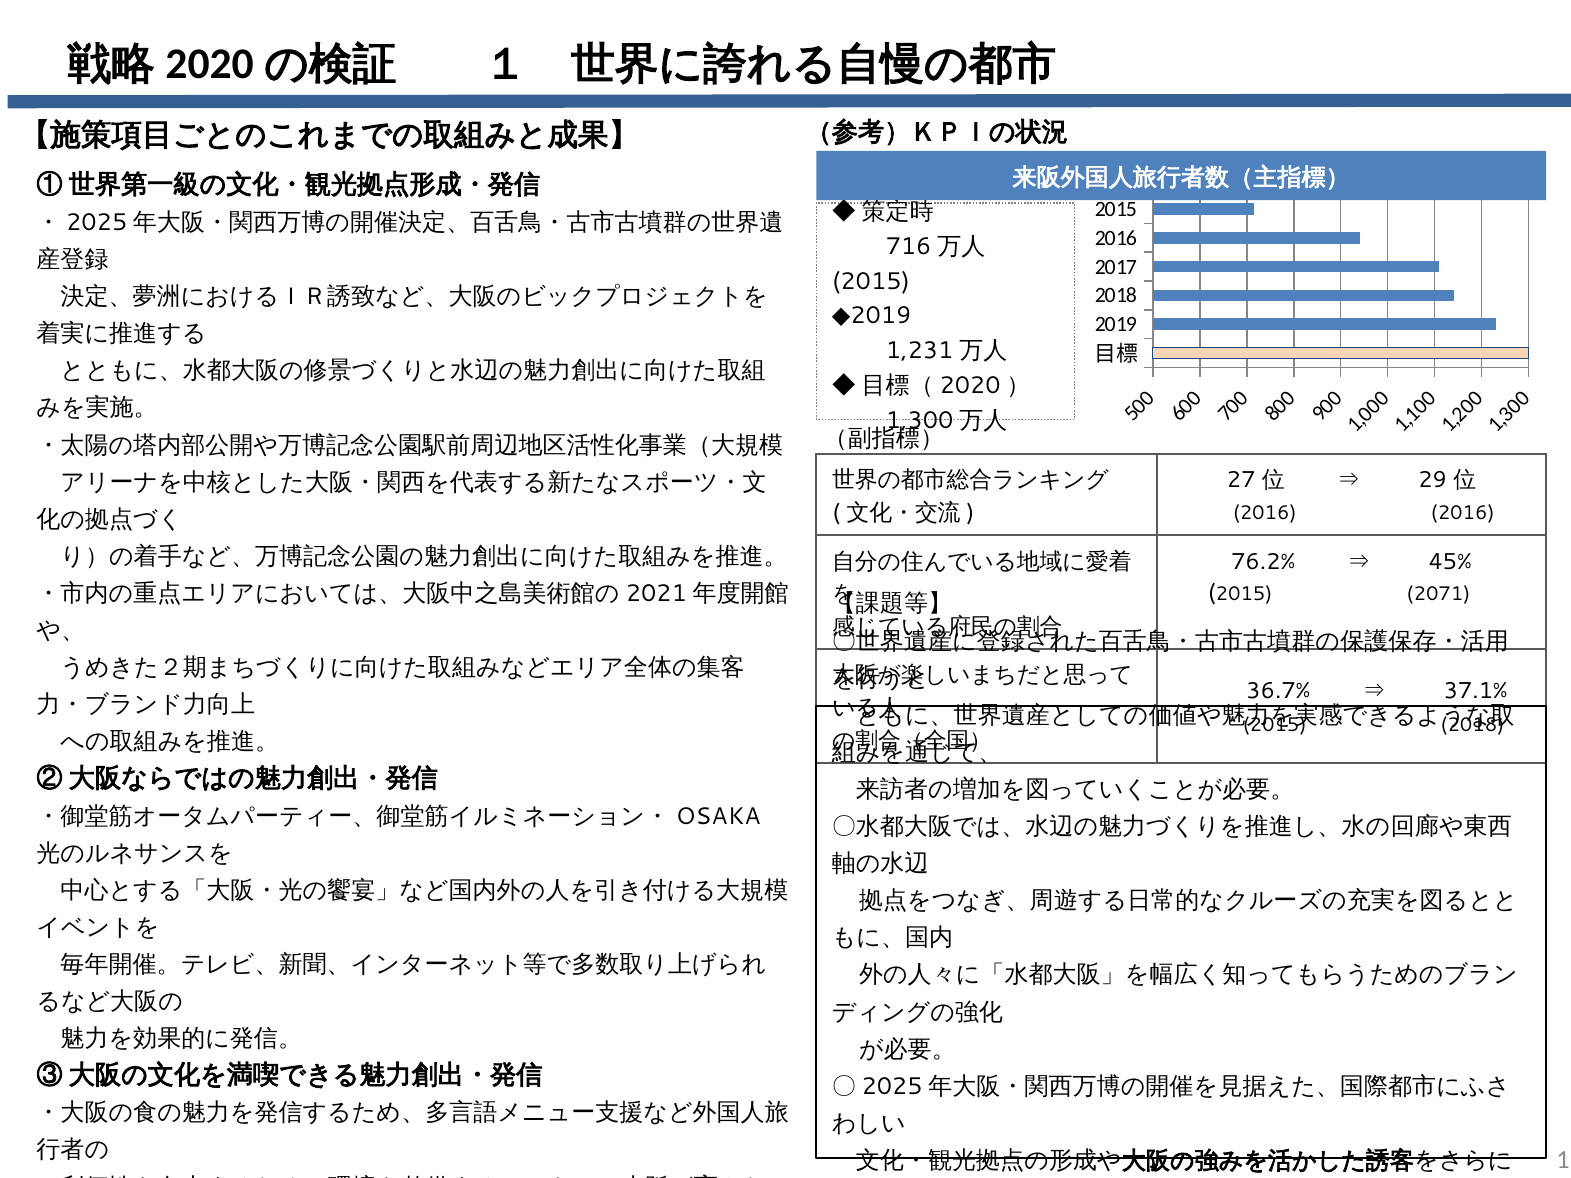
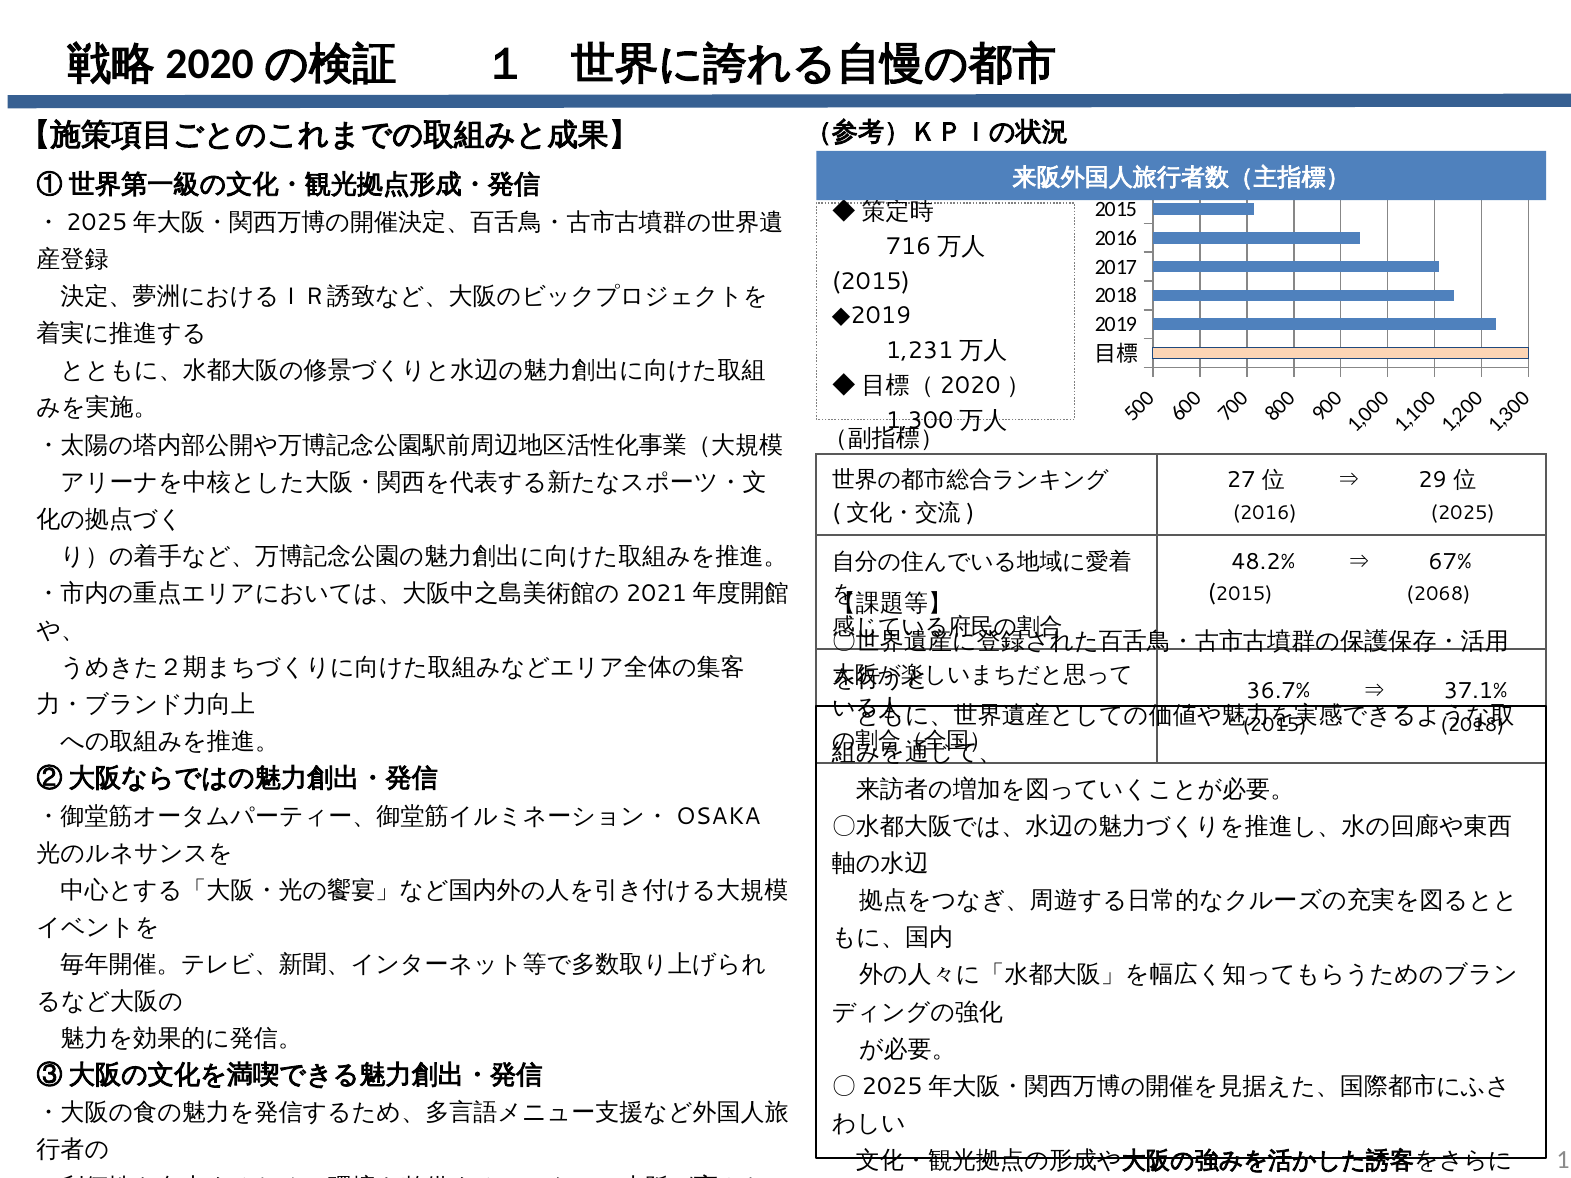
2016 2016: 2016 -> 2025 (1463, 513)
76.2%: 76.2% -> 48.2% (1263, 562)
45%: 45% -> 67% (1450, 562)
2071: 2071 -> 2068 (1438, 594)
